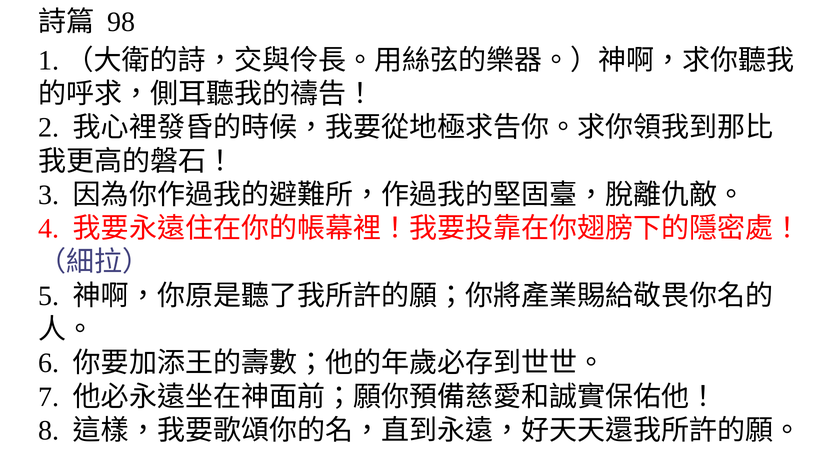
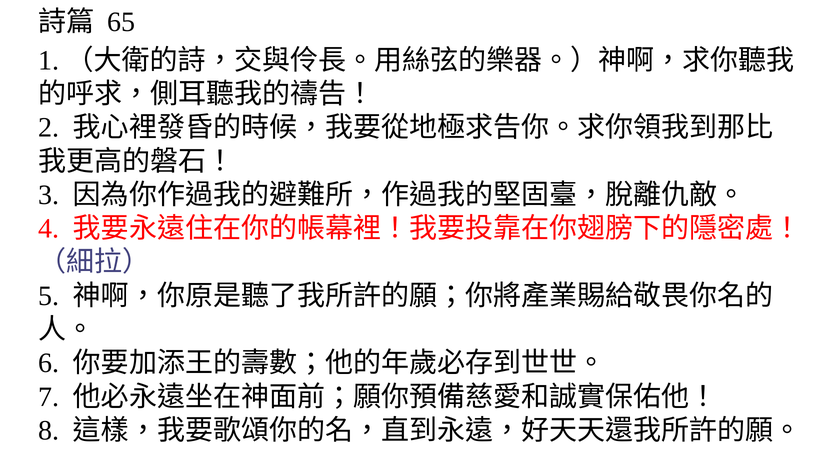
98: 98 -> 65 (121, 22)
